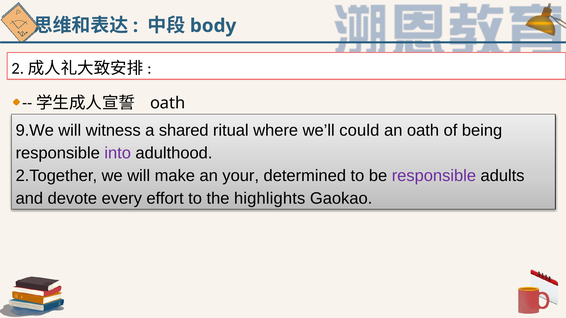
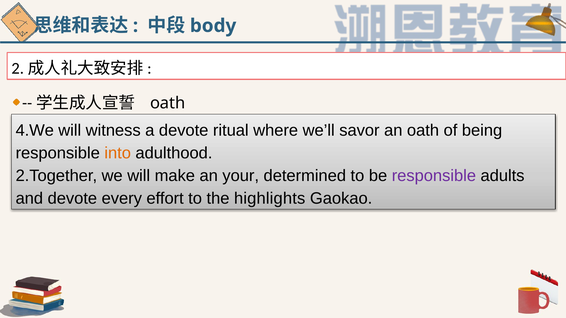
9.We: 9.We -> 4.We (35, 130)
a shared: shared -> devote (184, 130)
could: could -> savor (359, 130)
into colour: purple -> orange (118, 153)
